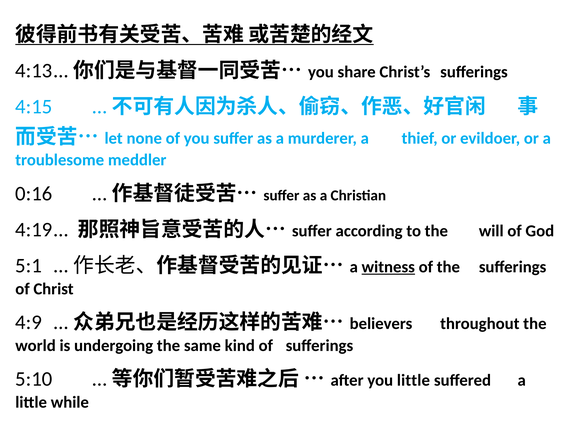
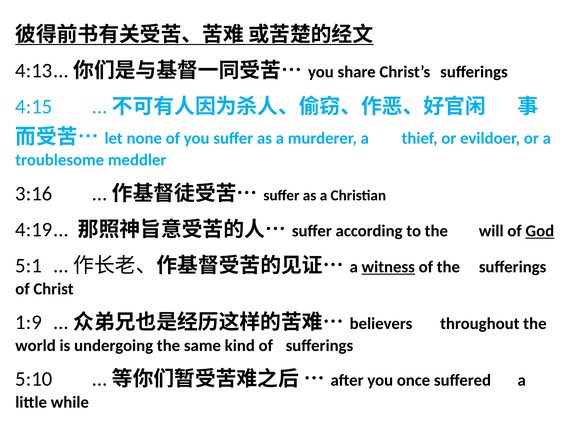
0:16: 0:16 -> 3:16 (34, 194)
God underline: none -> present (540, 231)
4:9: 4:9 -> 1:9 (29, 323)
you little: little -> once (414, 381)
